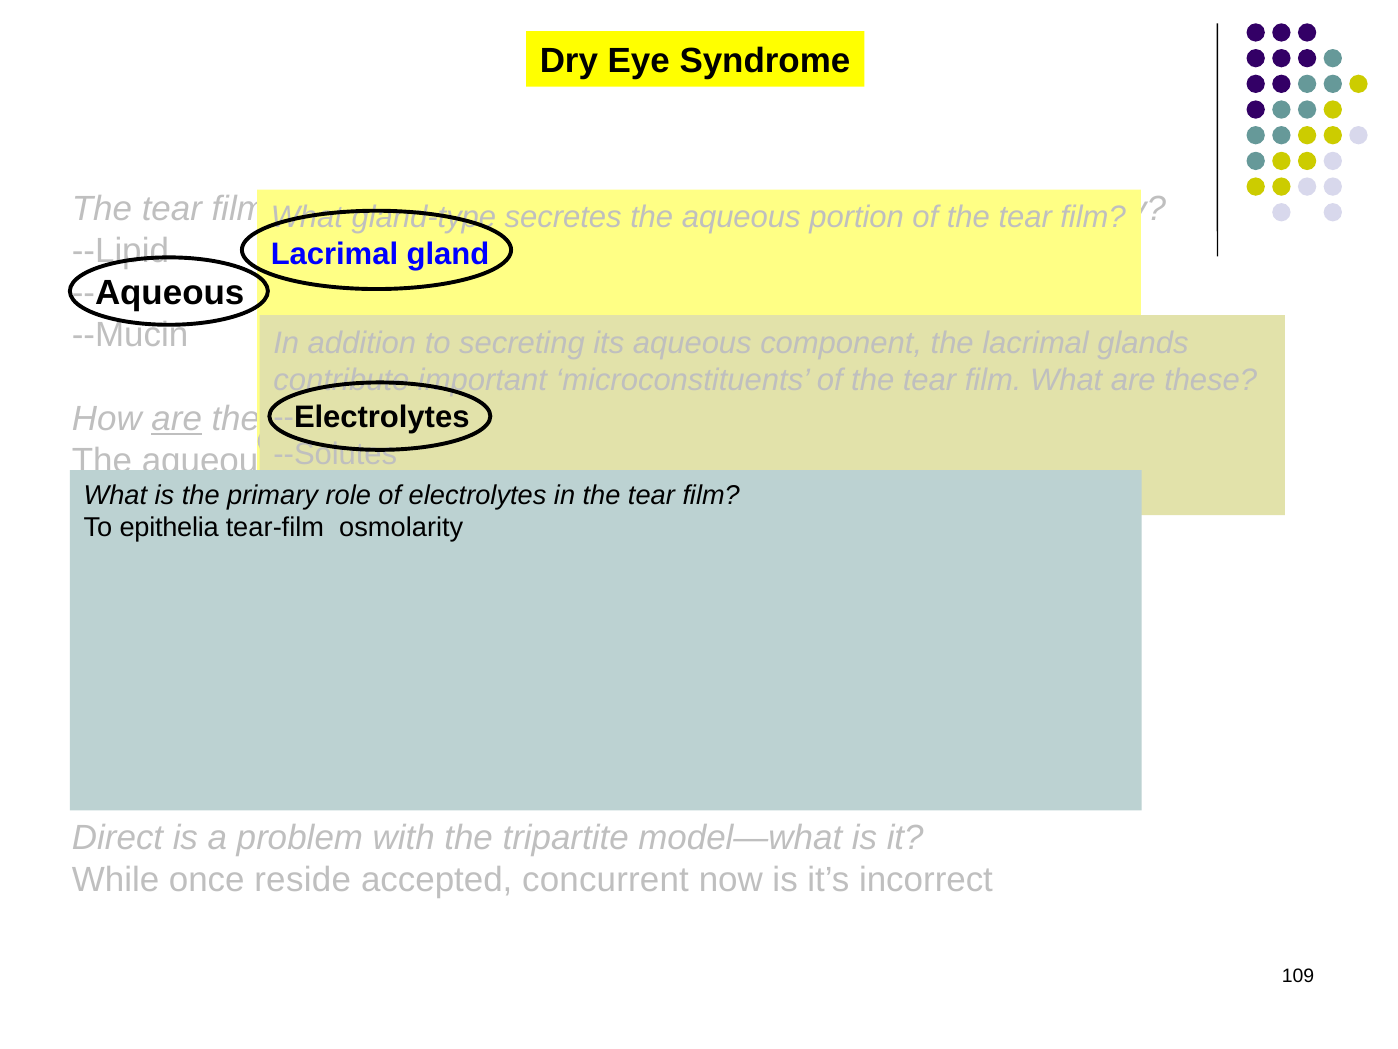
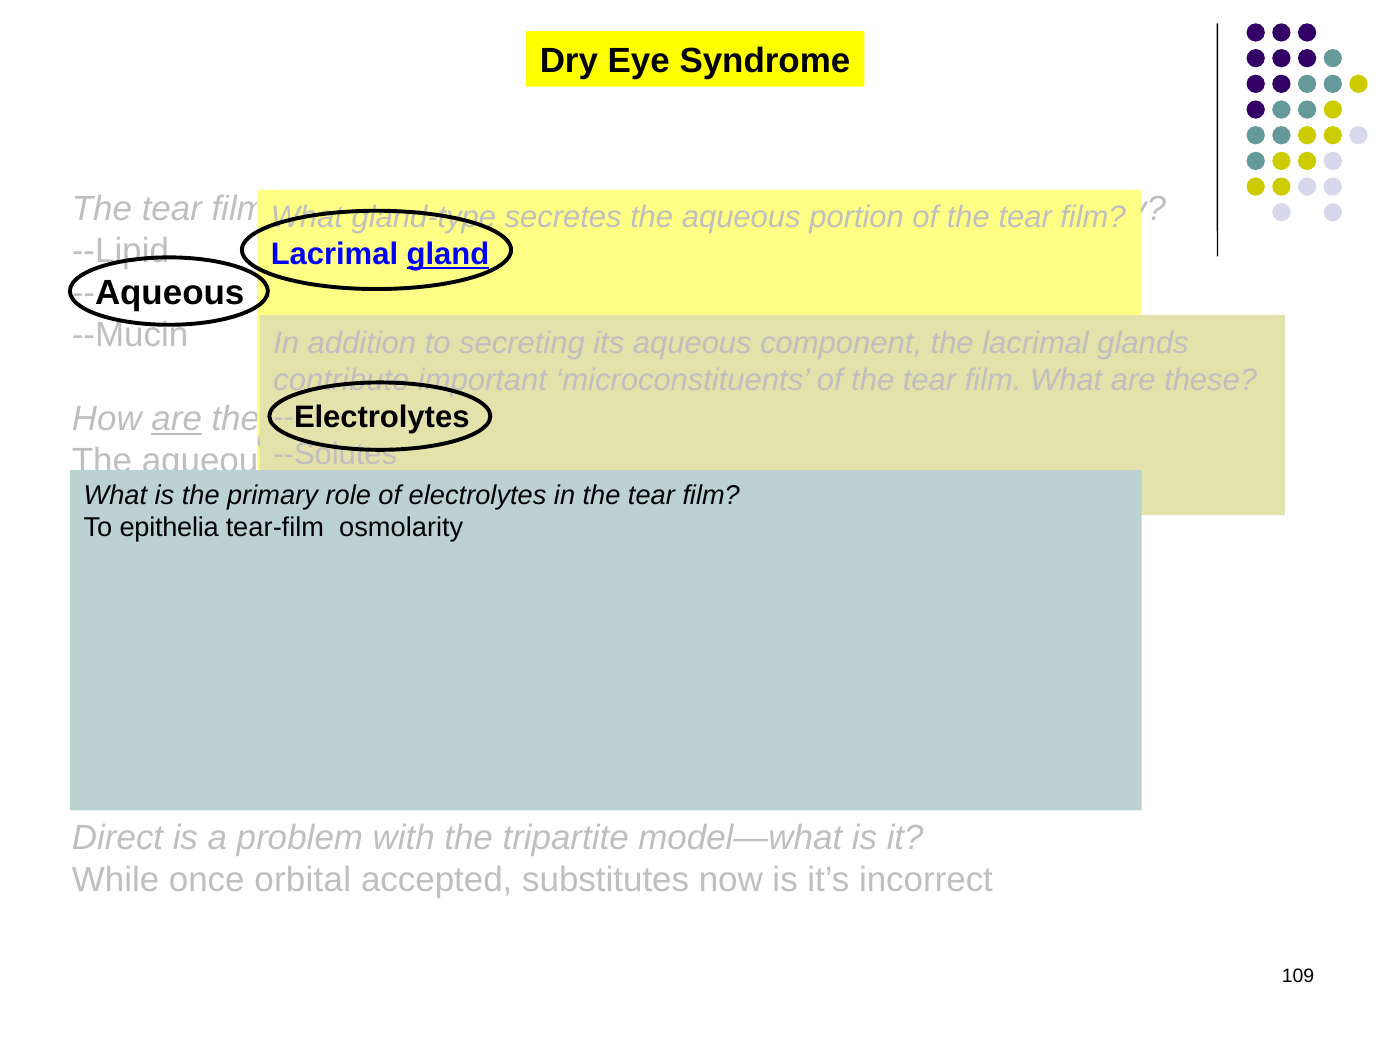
gland underline: none -> present (448, 254)
reside: reside -> orbital (303, 880)
concurrent: concurrent -> substitutes (606, 880)
